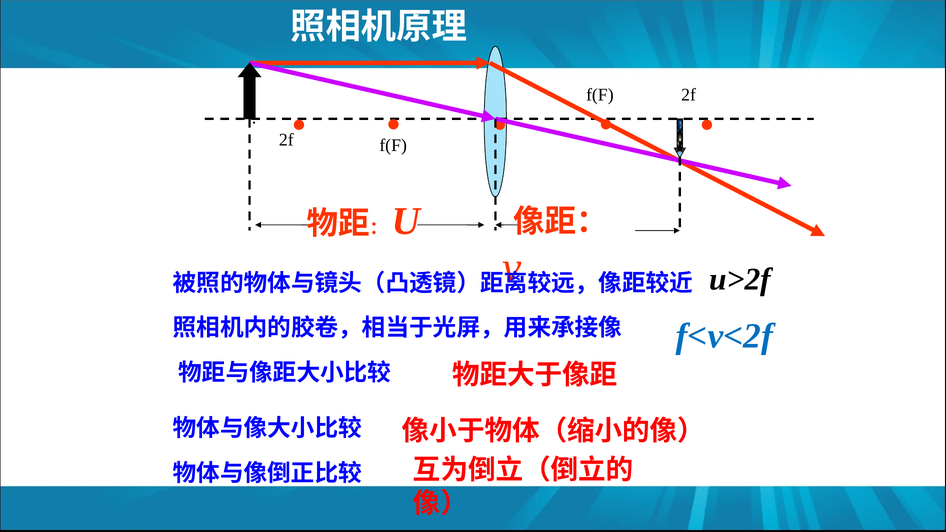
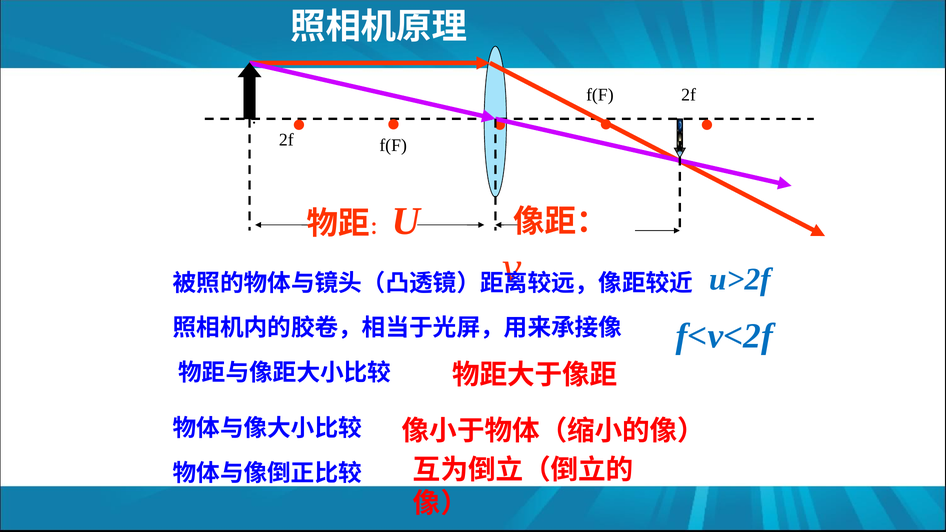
u>2f colour: black -> blue (740, 280)
